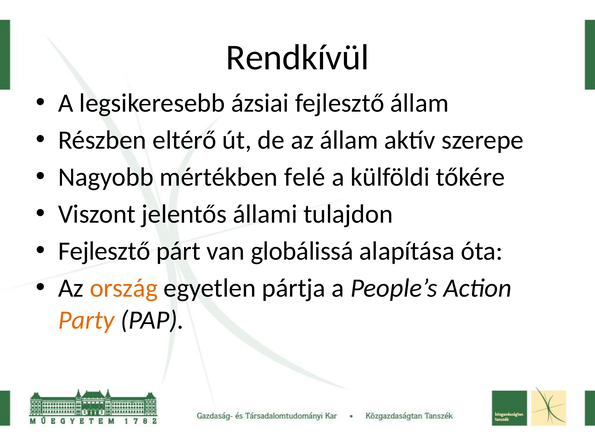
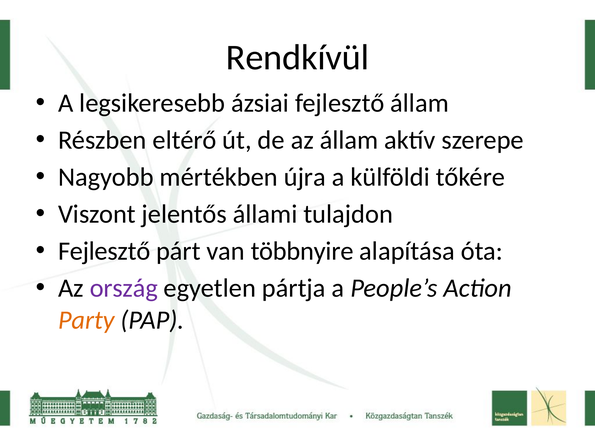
felé: felé -> újra (305, 177)
globálissá: globálissá -> többnyire (302, 251)
ország colour: orange -> purple (124, 288)
